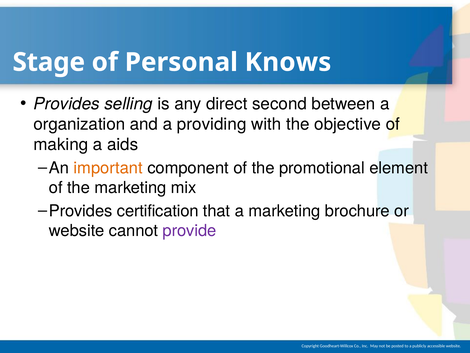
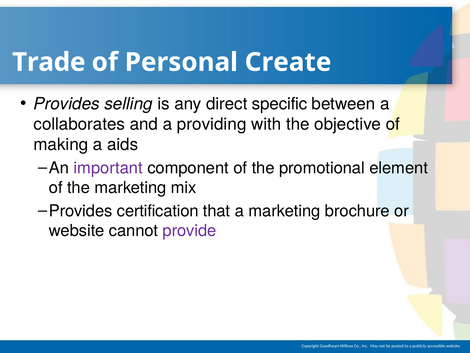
Stage: Stage -> Trade (49, 62)
Knows: Knows -> Create (288, 62)
second: second -> specific (280, 104)
organization: organization -> collaborates (79, 124)
important colour: orange -> purple (108, 168)
